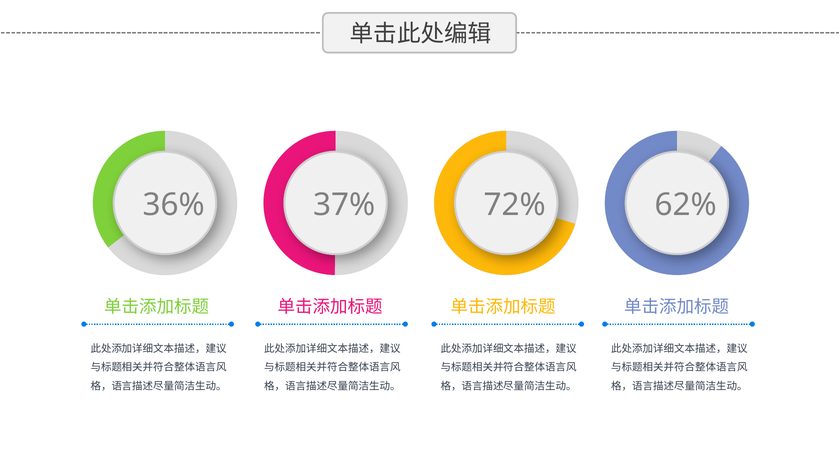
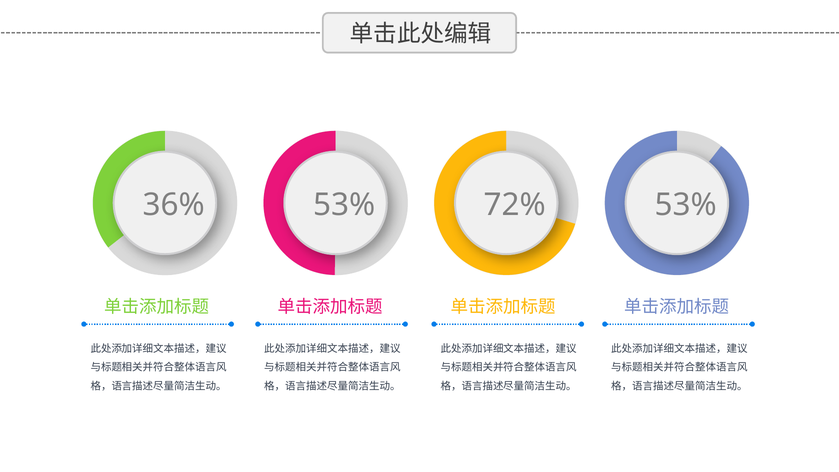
36% 37%: 37% -> 53% (344, 205)
72% 62%: 62% -> 53% (686, 205)
